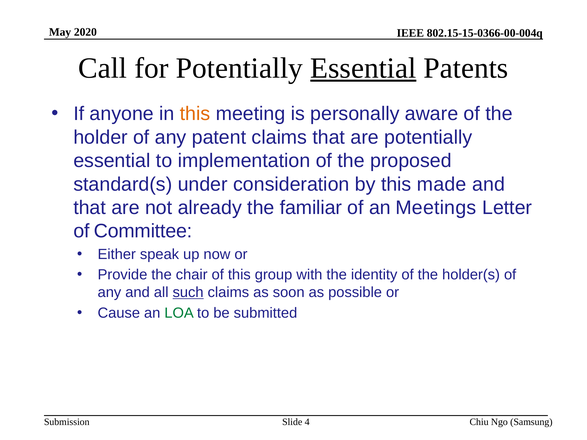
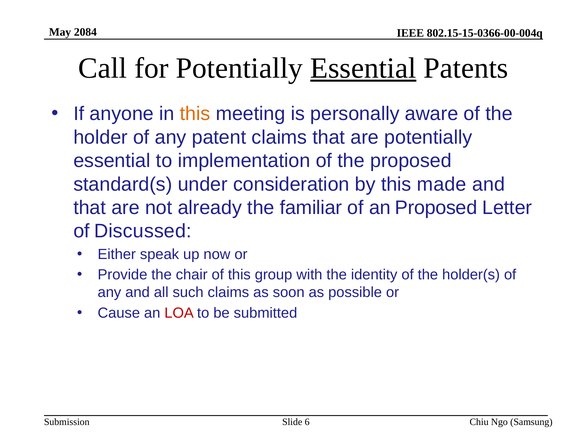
2020: 2020 -> 2084 (85, 32)
an Meetings: Meetings -> Proposed (436, 208)
Committee: Committee -> Discussed (143, 231)
such underline: present -> none (188, 293)
LOA colour: green -> red (179, 313)
4: 4 -> 6 (307, 422)
